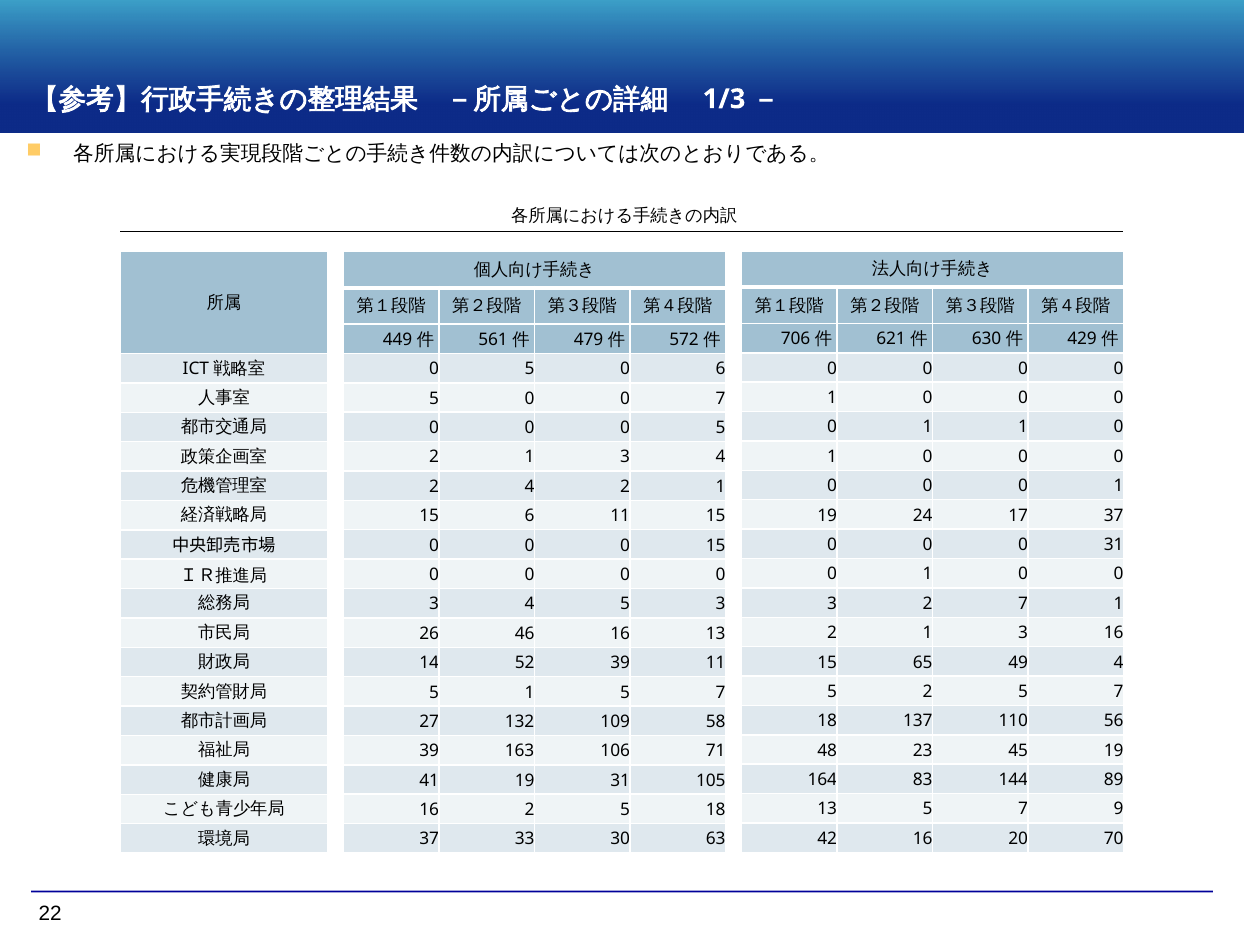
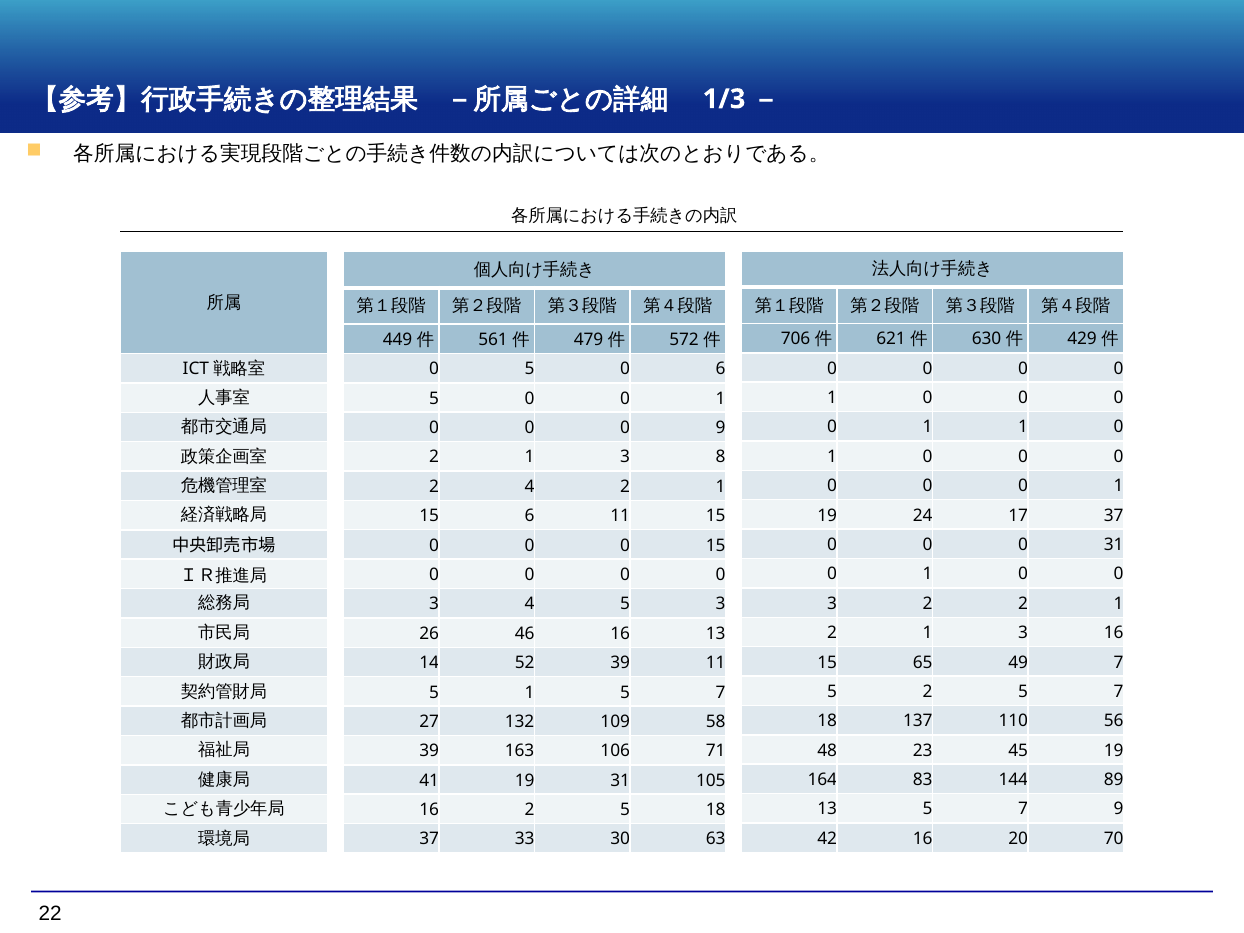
5 0 0 7: 7 -> 1 (721, 398)
0 0 5: 5 -> 9 (721, 428)
1 3 4: 4 -> 8 (721, 457)
2 7: 7 -> 2 (1023, 604)
49 4: 4 -> 7 (1119, 662)
